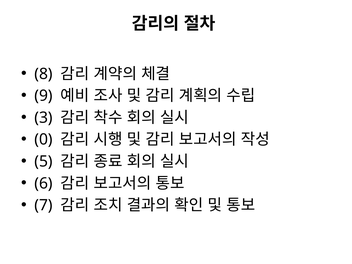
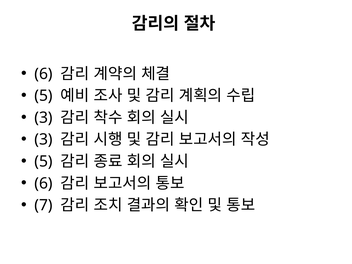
8: 8 -> 6 (43, 74)
9: 9 -> 5 (43, 96)
0: 0 -> 3 (43, 140)
